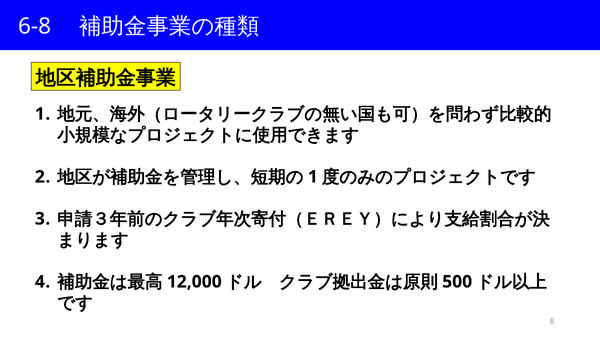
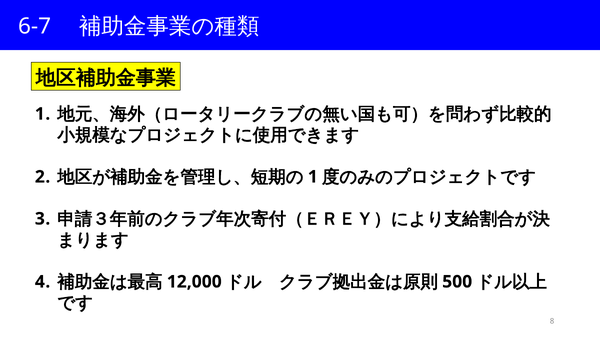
6-8: 6-8 -> 6-7 (35, 26)
